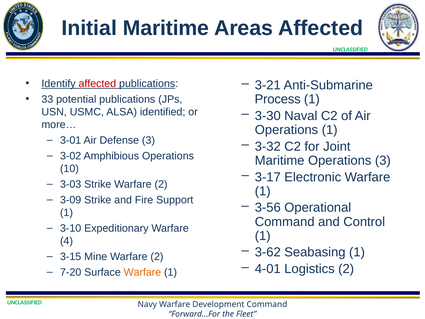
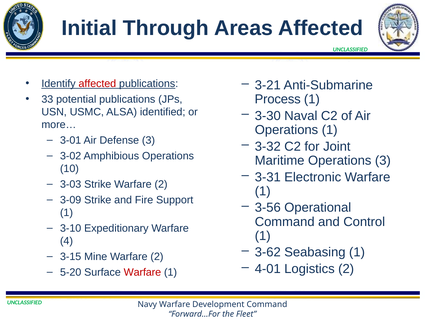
Initial Maritime: Maritime -> Through (166, 28)
3-17: 3-17 -> 3-31 (268, 177)
7-20: 7-20 -> 5-20 (71, 272)
Warfare colour: orange -> red (142, 272)
